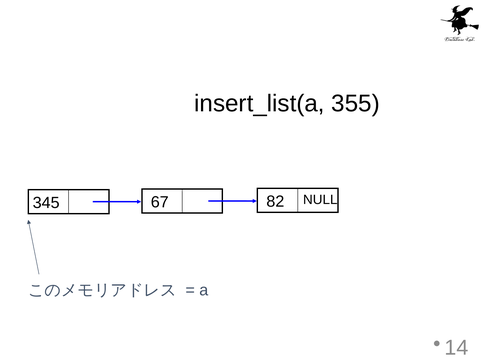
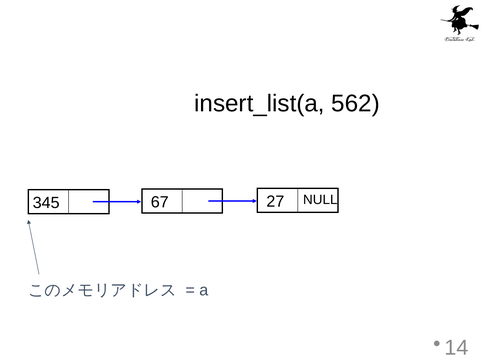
355: 355 -> 562 (356, 103)
82: 82 -> 27 (275, 201)
